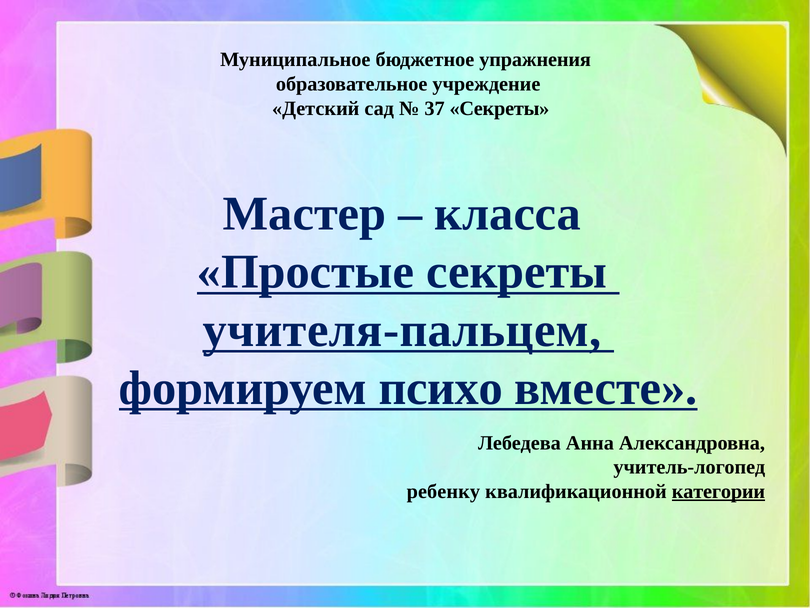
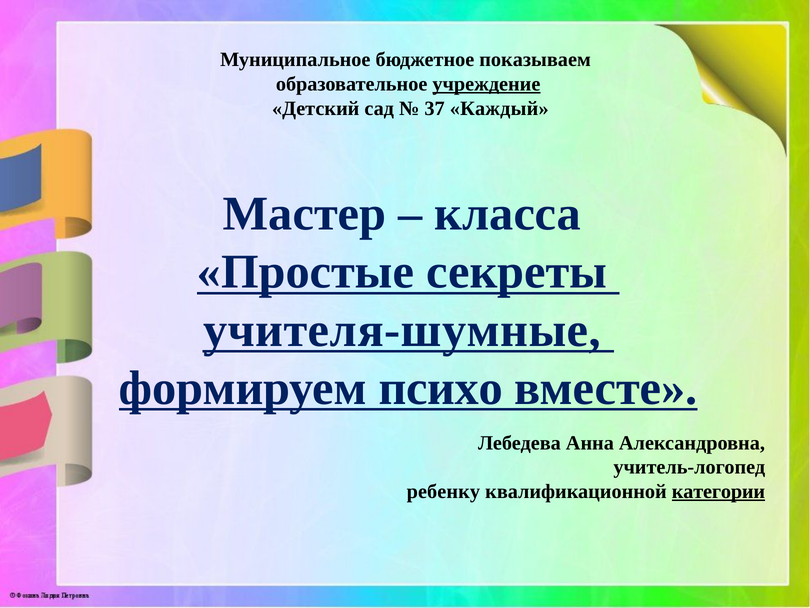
упражнения: упражнения -> показываем (535, 60)
учреждение underline: none -> present (486, 84)
37 Секреты: Секреты -> Каждый (499, 108)
учителя-пальцем: учителя-пальцем -> учителя-шумные (402, 330)
